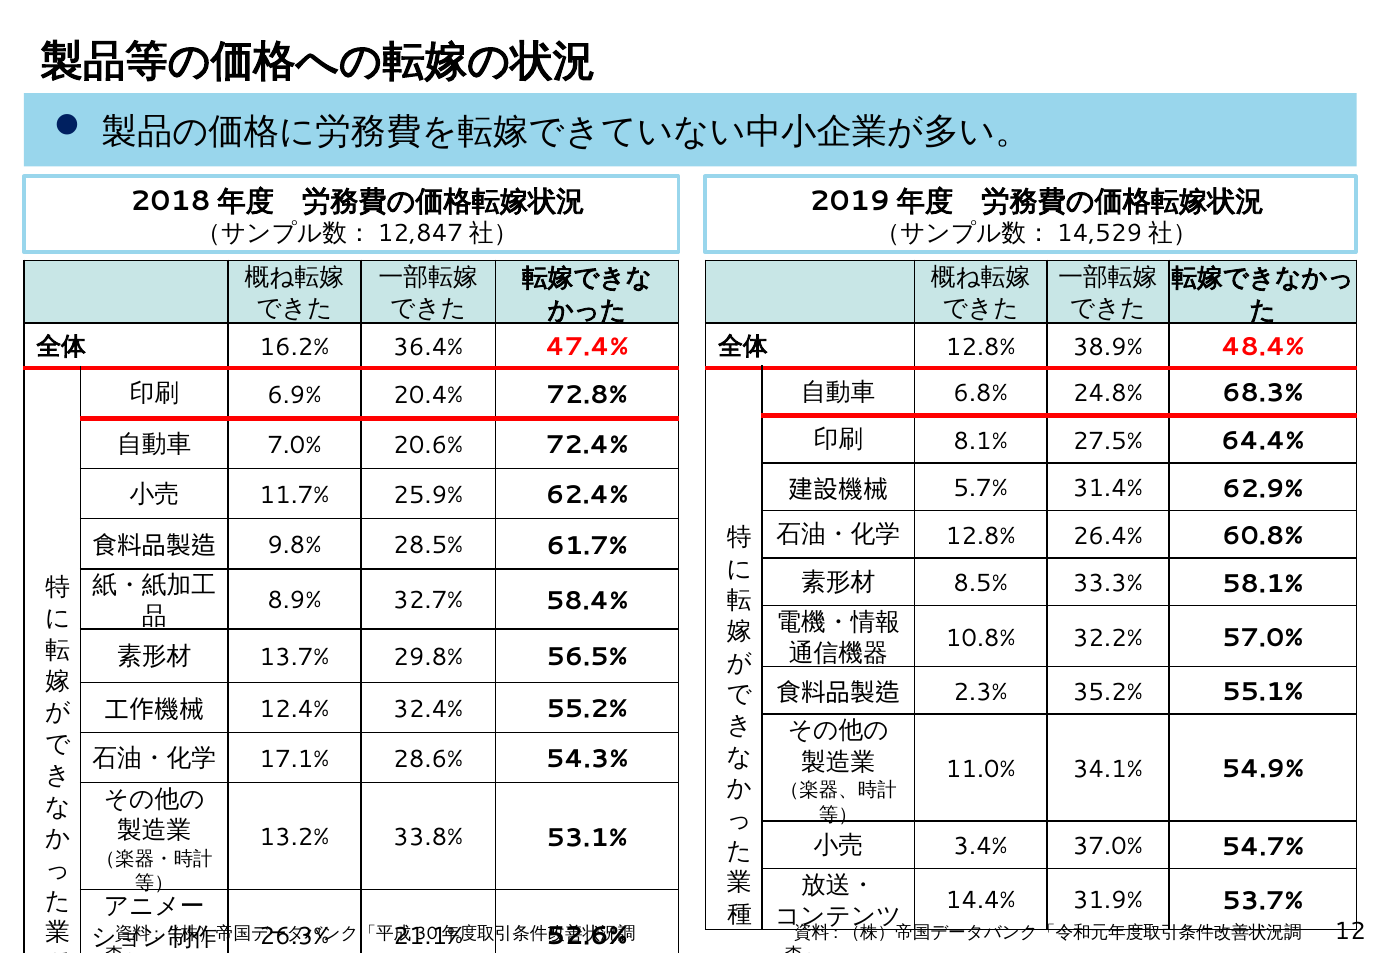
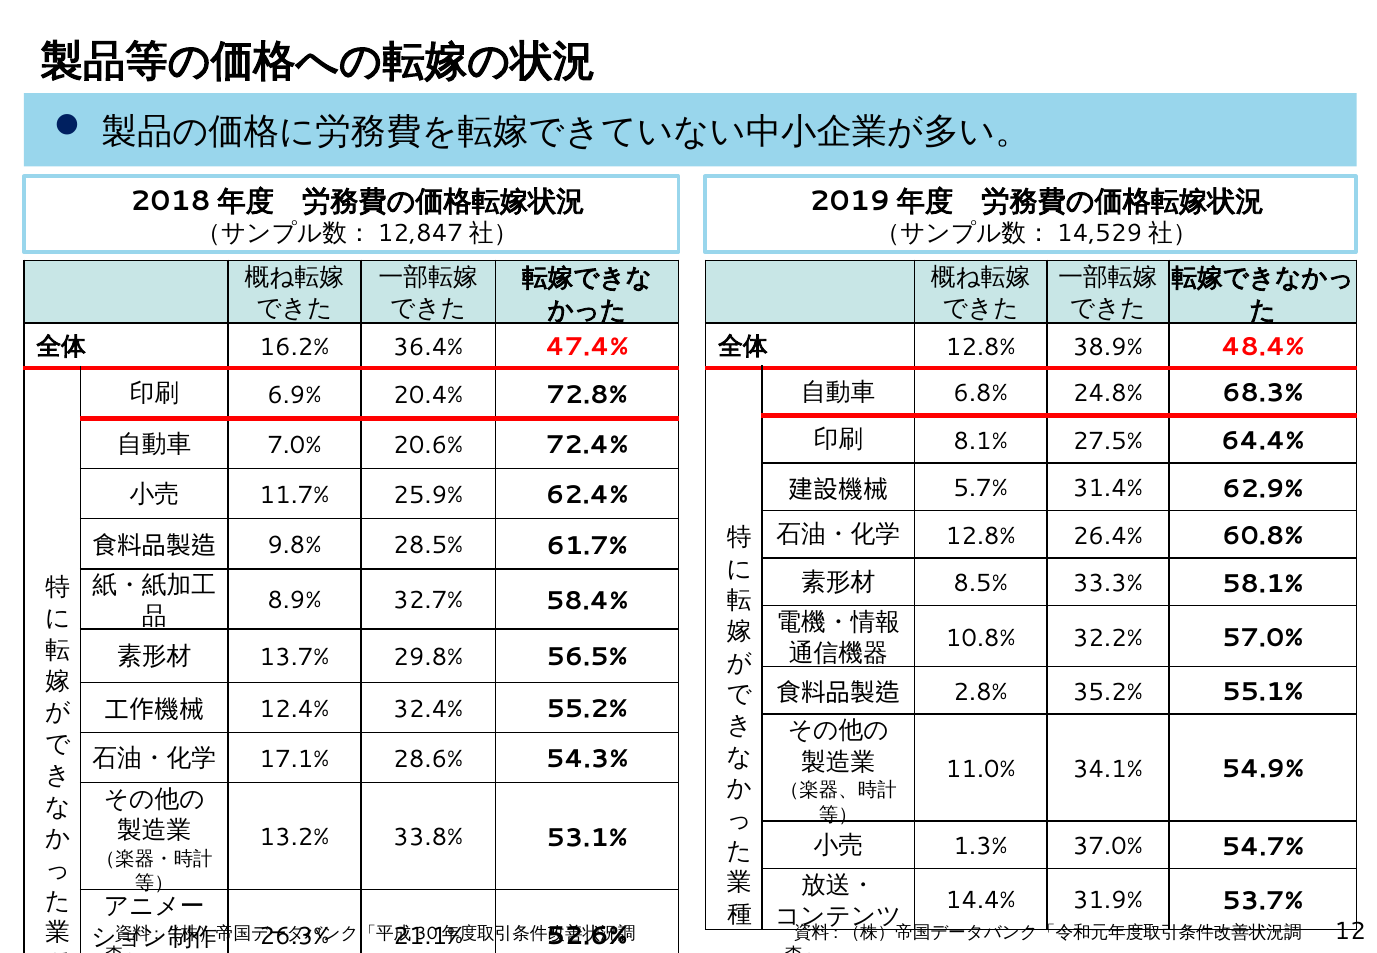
2.3%: 2.3% -> 2.8% (981, 692)
3.4%: 3.4% -> 1.3% (981, 847)
